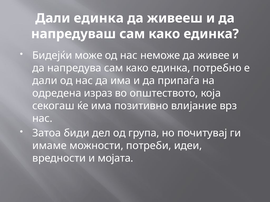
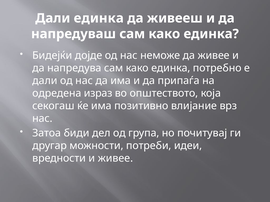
може: може -> дојде (89, 56)
имаме: имаме -> другар (50, 146)
и мојата: мојата -> живее (115, 159)
